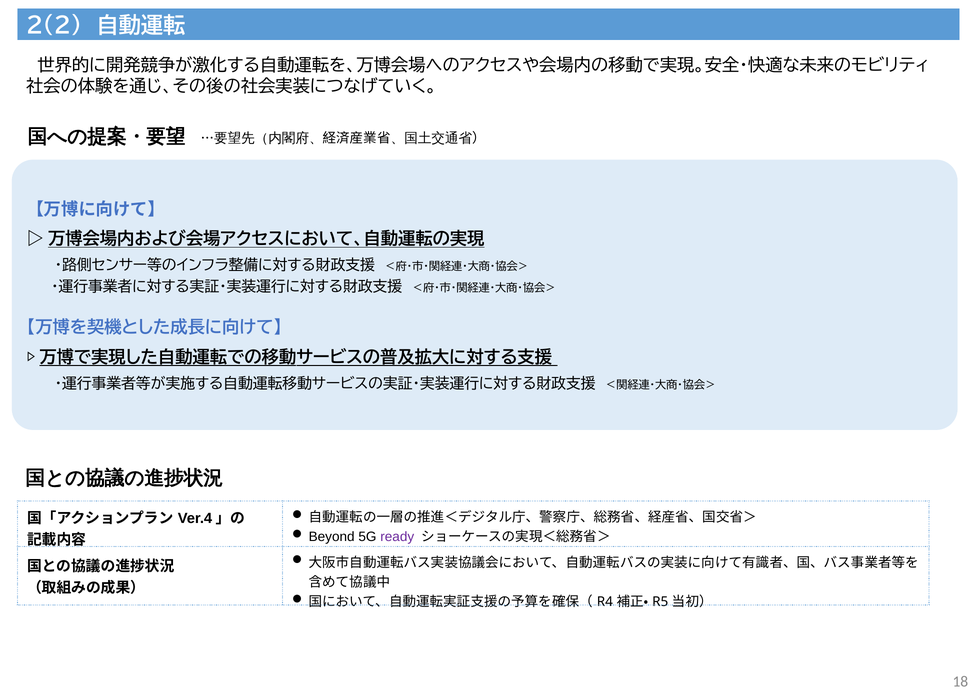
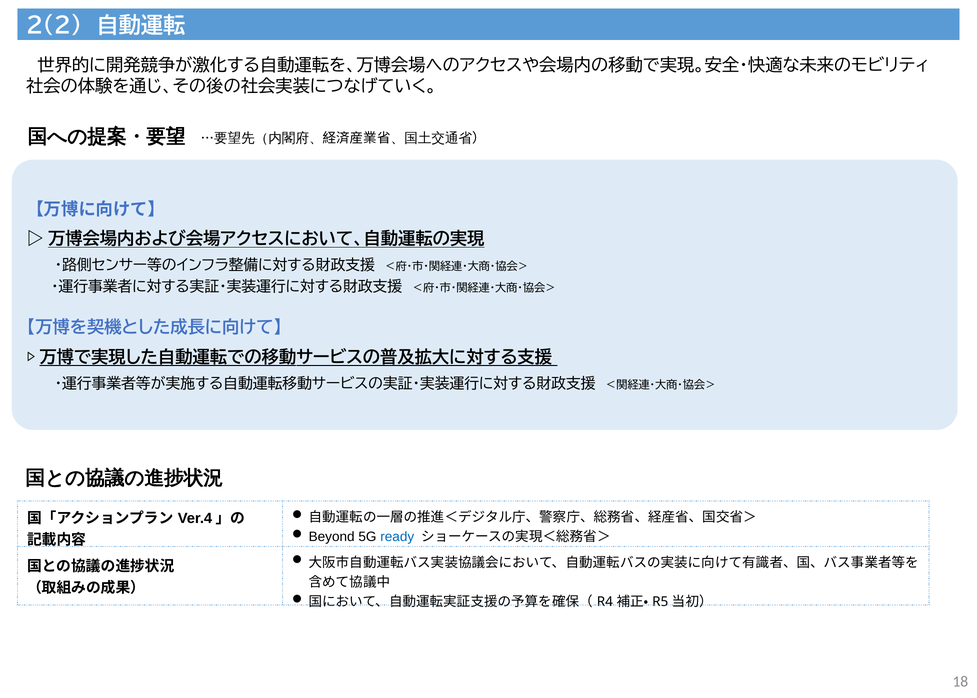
ready colour: purple -> blue (397, 537)
